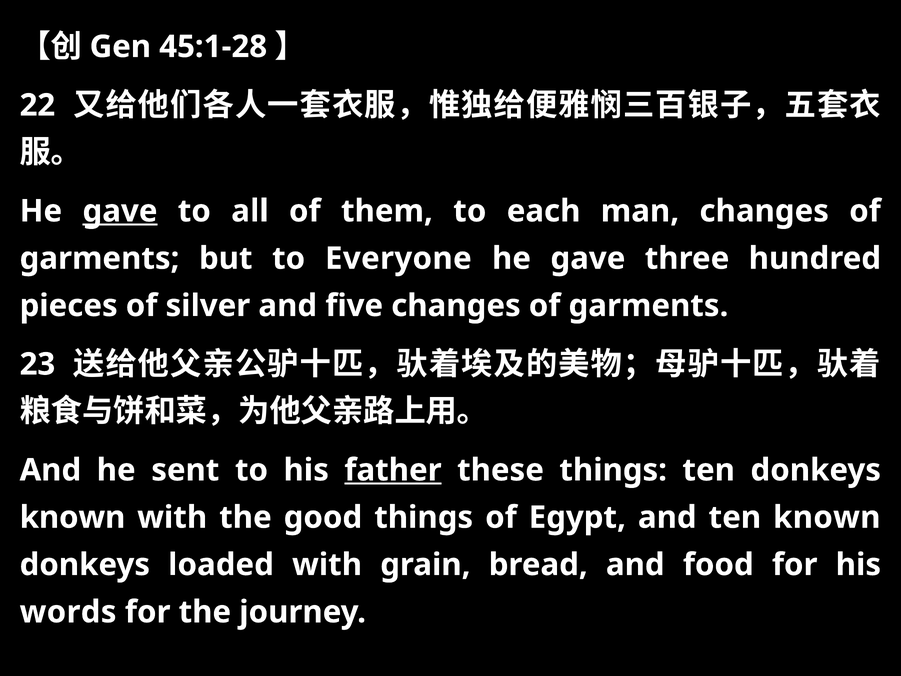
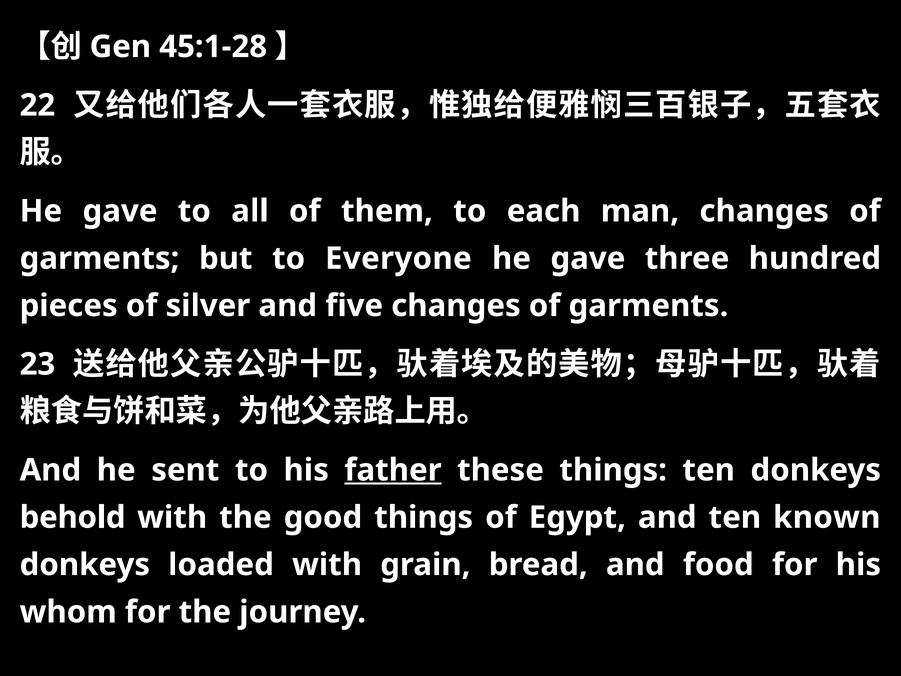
gave underline: present -> none (120, 211)
known: known -> behold (73, 517)
words: words -> whom (68, 612)
